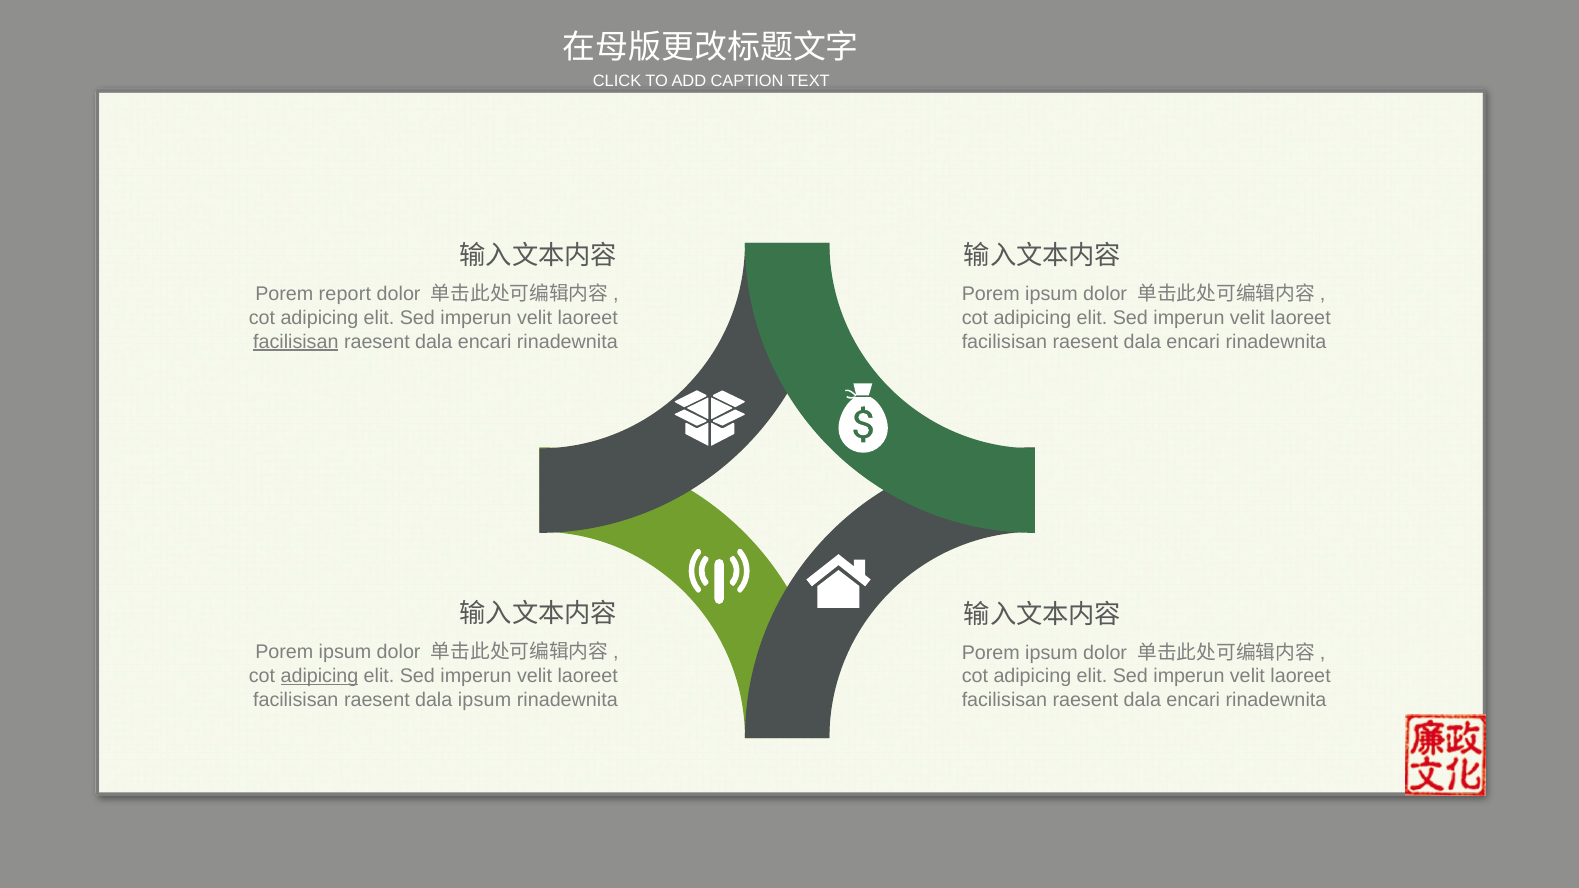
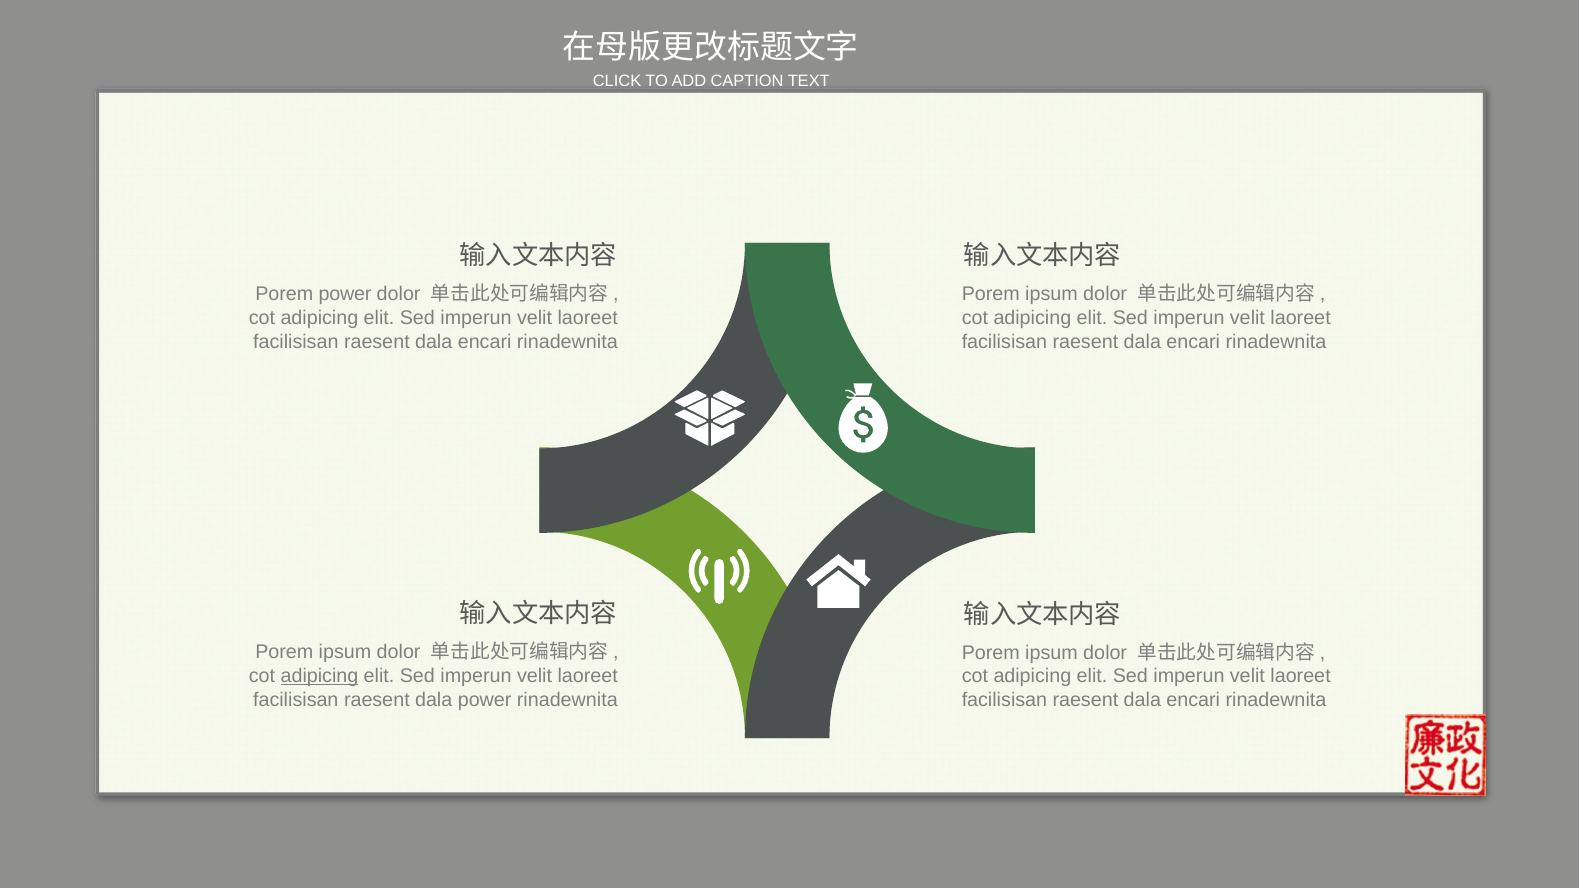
Porem report: report -> power (345, 294)
facilisisan underline: present -> none (296, 342)
dala ipsum: ipsum -> power (485, 700)
